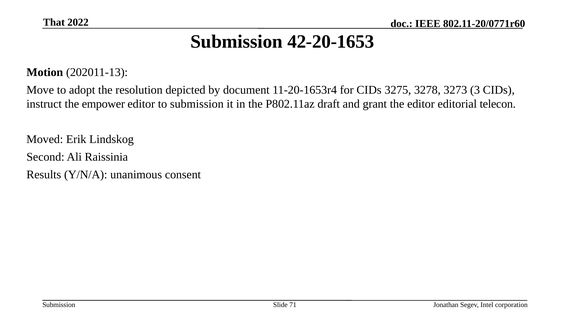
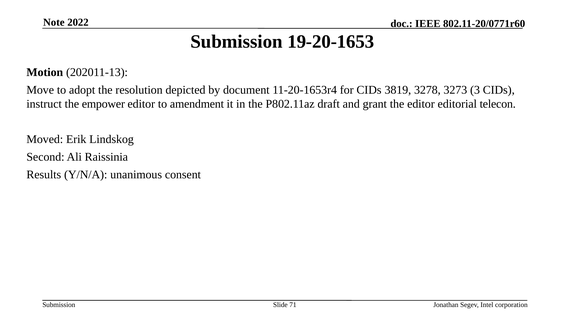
That: That -> Note (54, 22)
42-20-1653: 42-20-1653 -> 19-20-1653 (331, 42)
3275: 3275 -> 3819 (398, 90)
to submission: submission -> amendment (197, 104)
